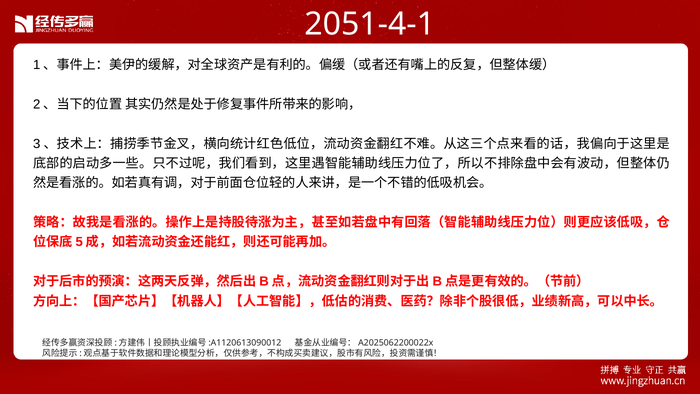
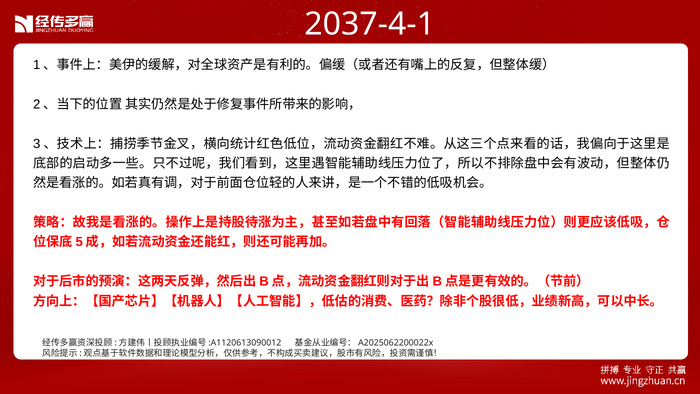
2051-4-1: 2051-4-1 -> 2037-4-1 (370, 24)
